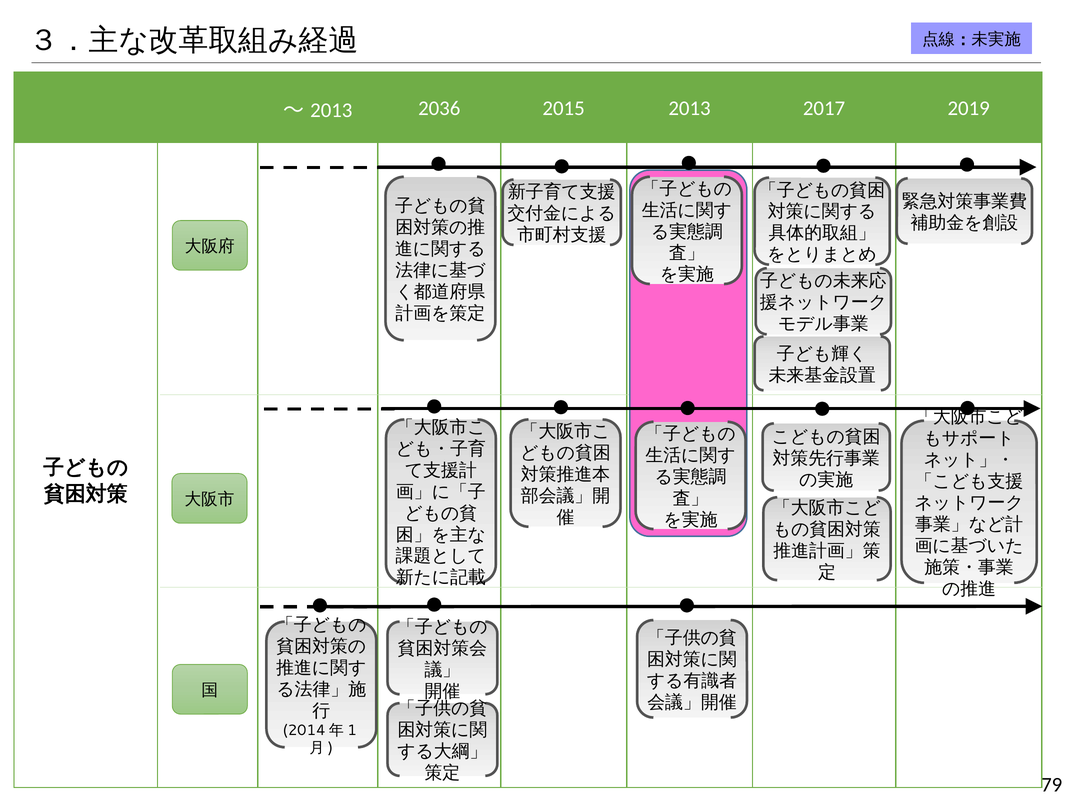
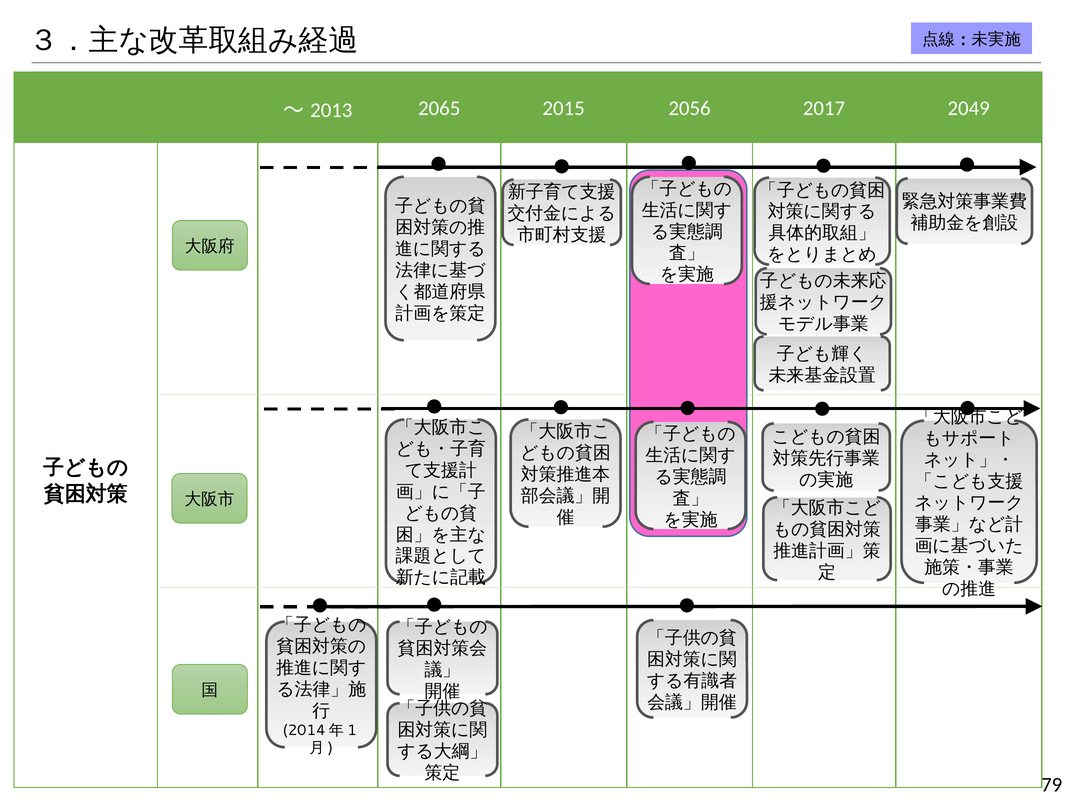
2036: 2036 -> 2065 (439, 108)
2015 2013: 2013 -> 2056 (690, 108)
2019: 2019 -> 2049 (969, 108)
